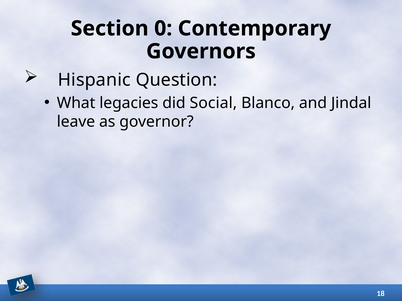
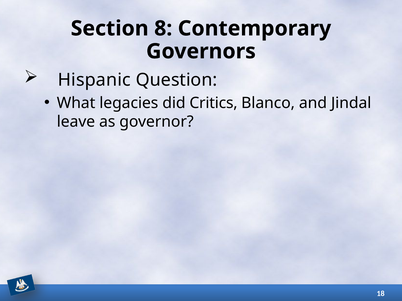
0: 0 -> 8 (163, 28)
Social: Social -> Critics (213, 103)
